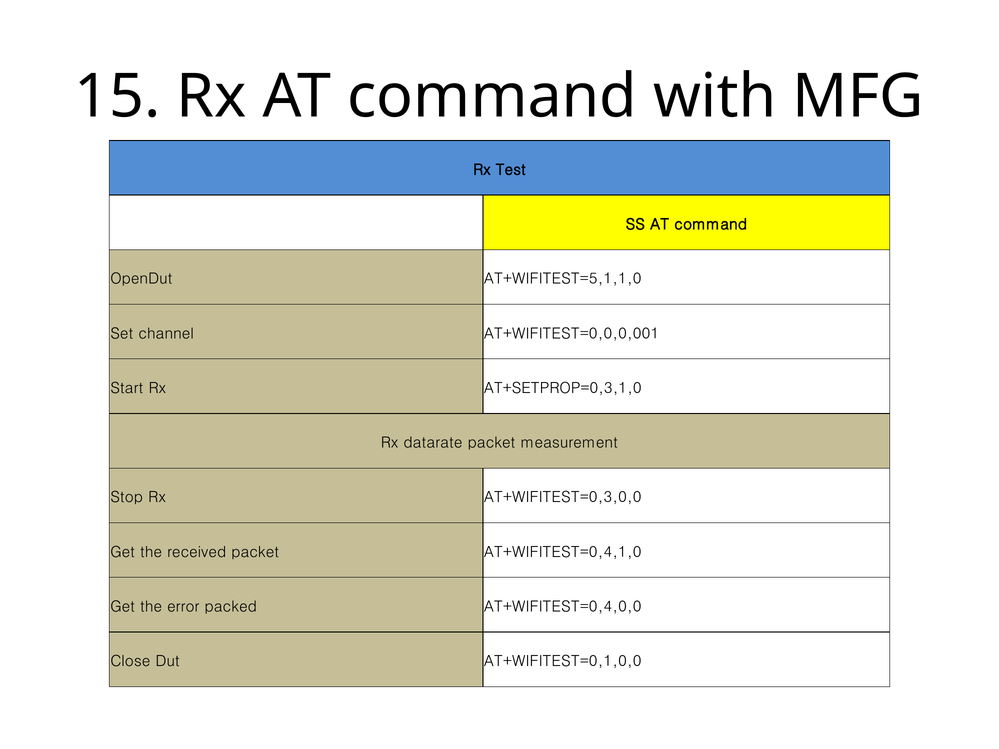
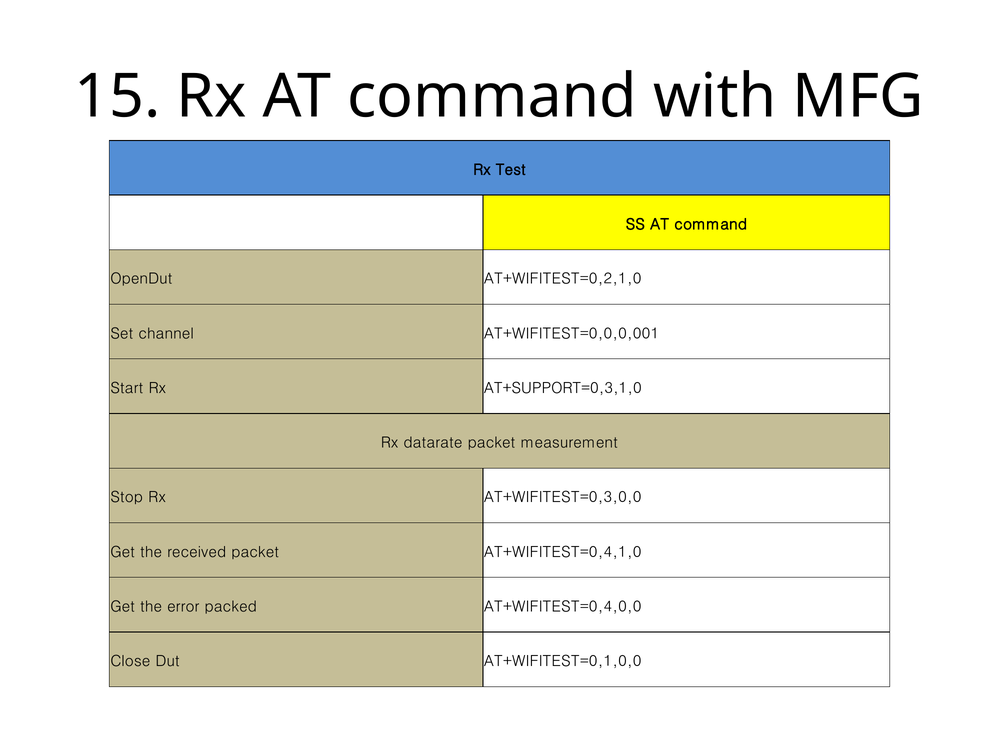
AT+WIFITEST=5,1,1,0: AT+WIFITEST=5,1,1,0 -> AT+WIFITEST=0,2,1,0 (563, 279)
AT+SETPROP=0,3,1,0: AT+SETPROP=0,3,1,0 -> AT+SUPPORT=0,3,1,0 (563, 388)
